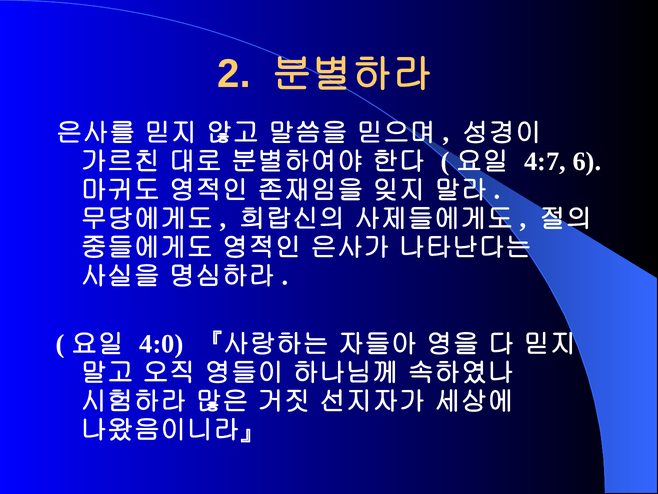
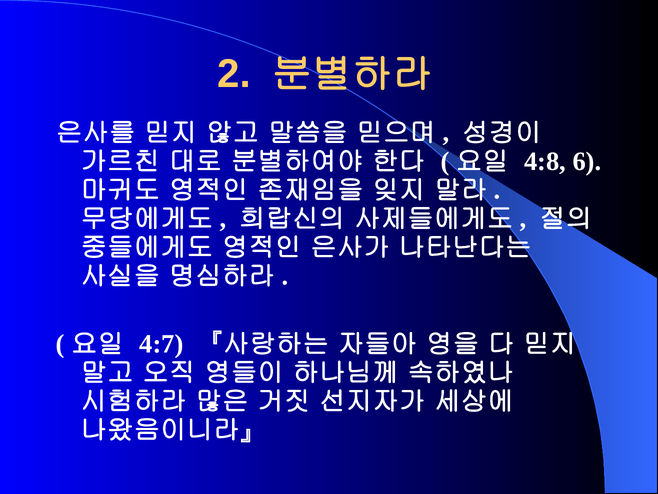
4:7: 4:7 -> 4:8 (545, 161)
4:0: 4:0 -> 4:7 (161, 344)
